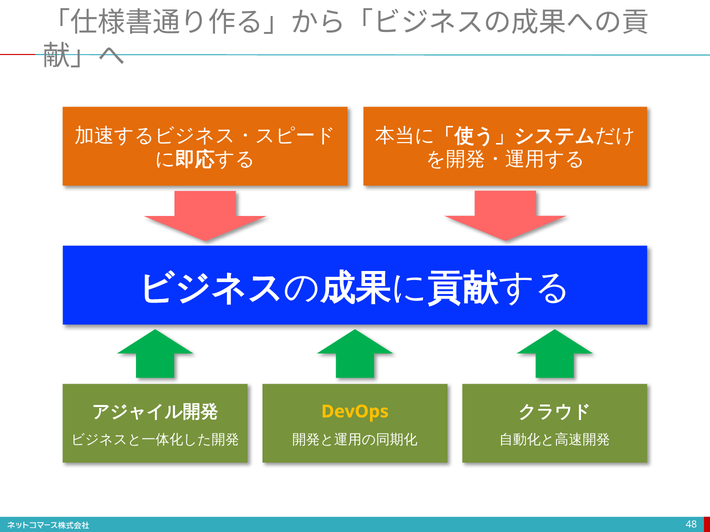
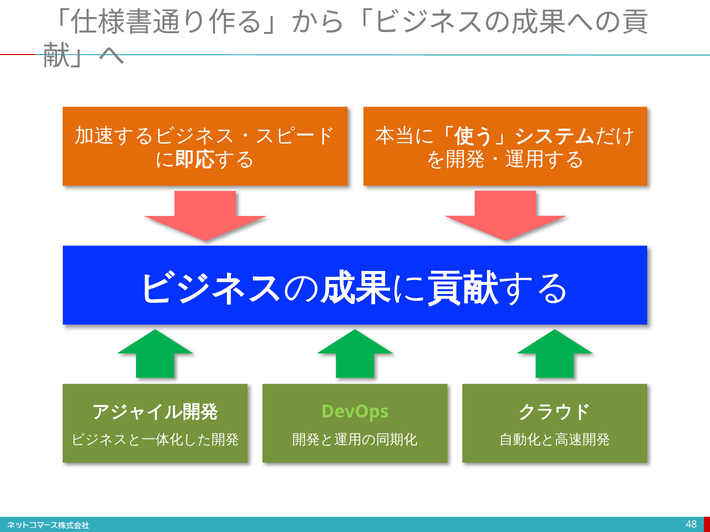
DevOps colour: yellow -> light green (355, 412)
